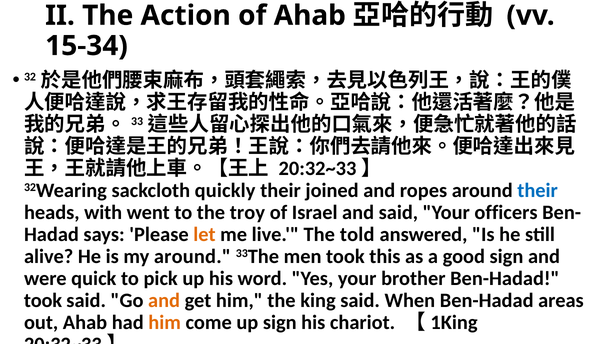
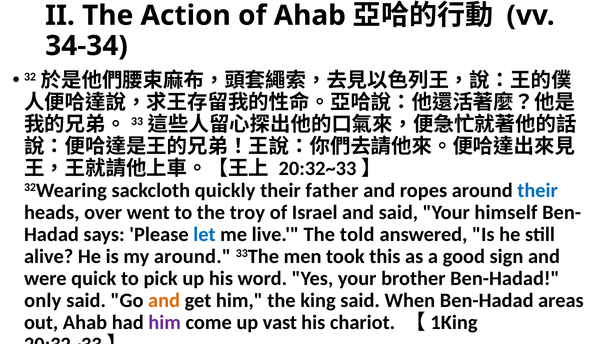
15-34: 15-34 -> 34-34 (87, 46)
joined: joined -> father (332, 191)
with: with -> over (103, 213)
officers: officers -> himself (506, 213)
let colour: orange -> blue (204, 235)
took: took -> only (43, 301)
him colour: orange -> purple (165, 323)
up sign: sign -> vast (280, 323)
